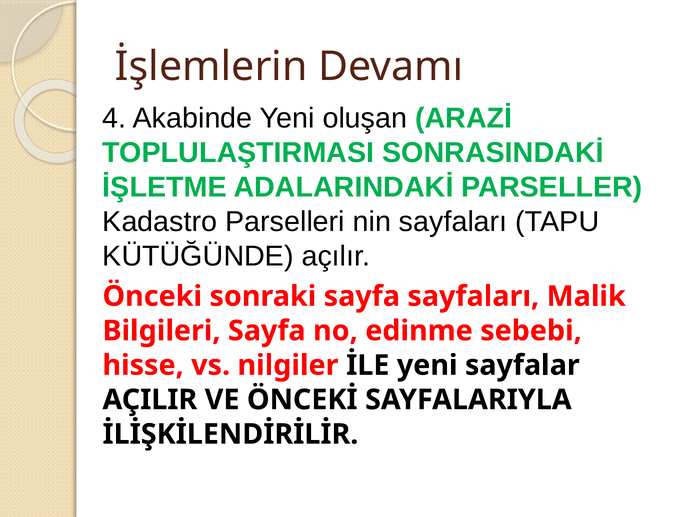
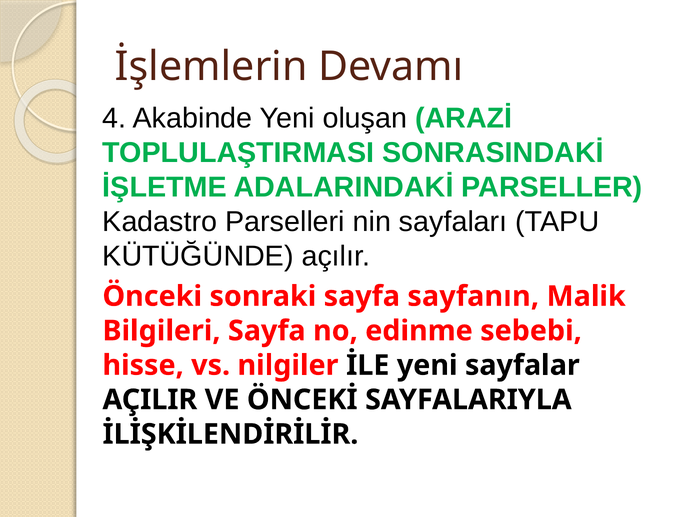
sayfa sayfaları: sayfaları -> sayfanın (473, 296)
